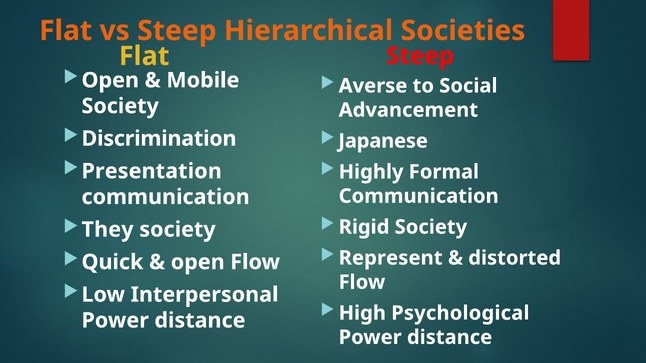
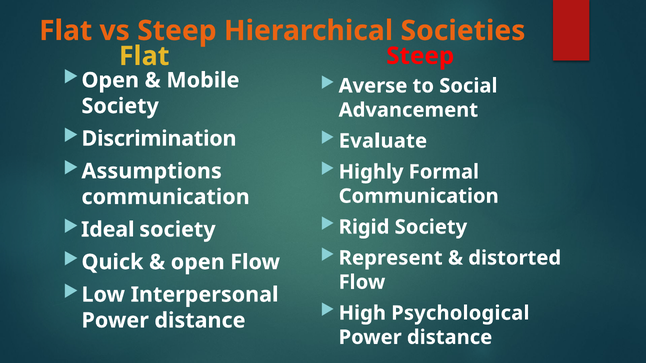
Japanese: Japanese -> Evaluate (383, 141)
Presentation: Presentation -> Assumptions (152, 171)
They: They -> Ideal (108, 230)
